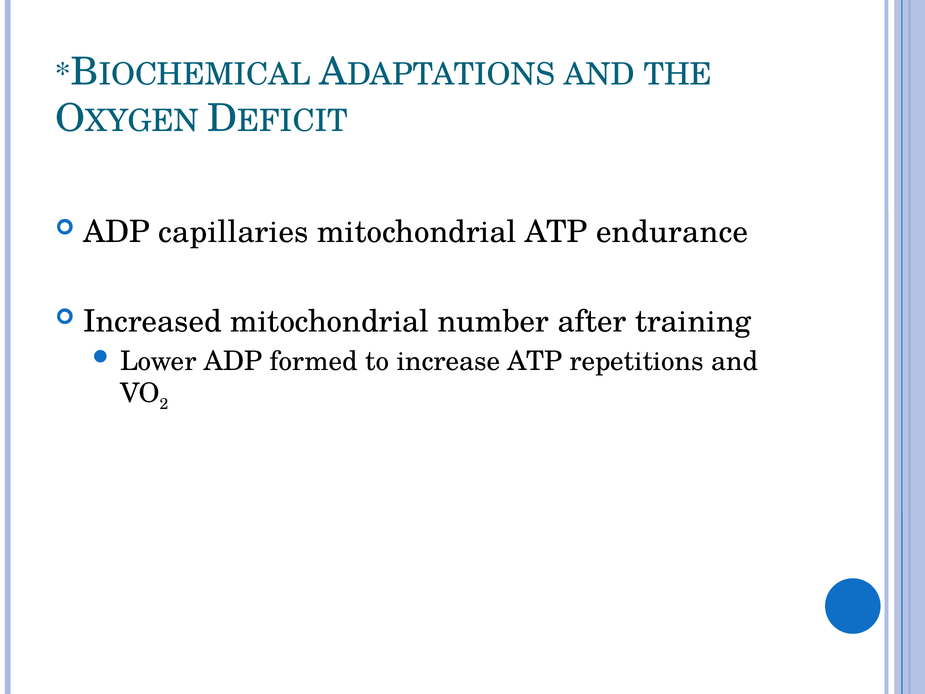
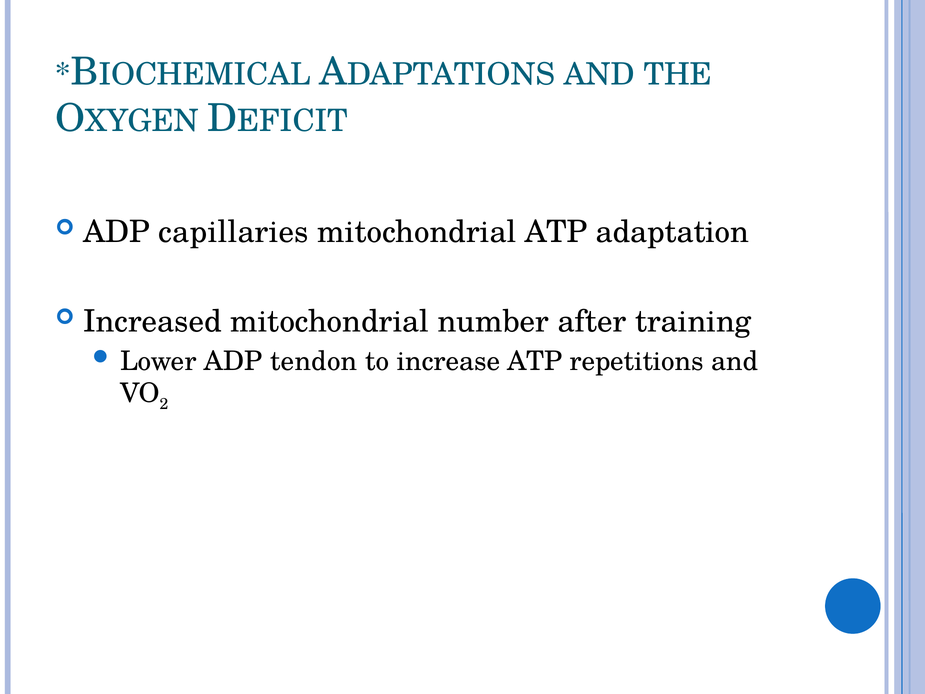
endurance: endurance -> adaptation (672, 232)
formed: formed -> tendon (314, 361)
